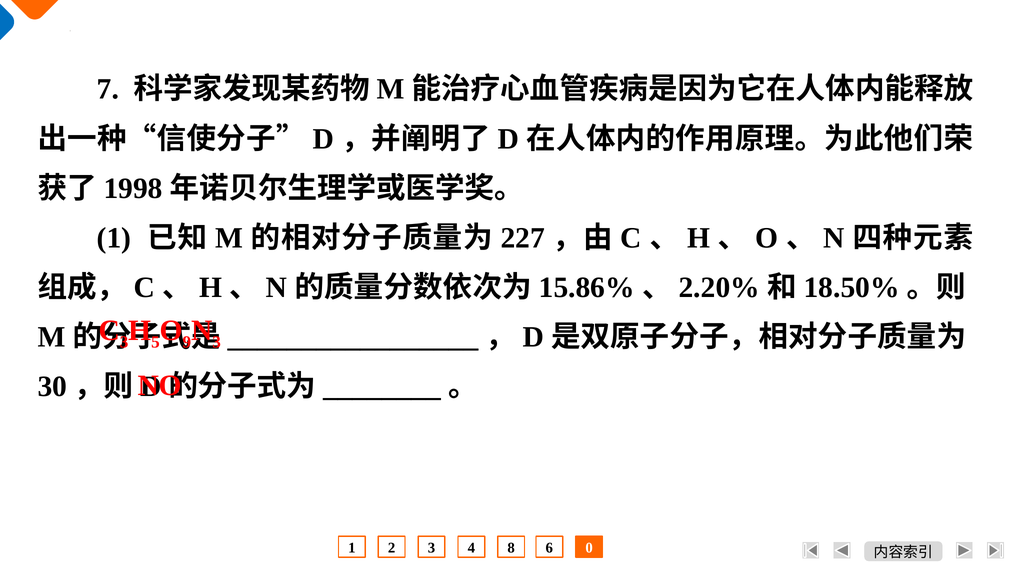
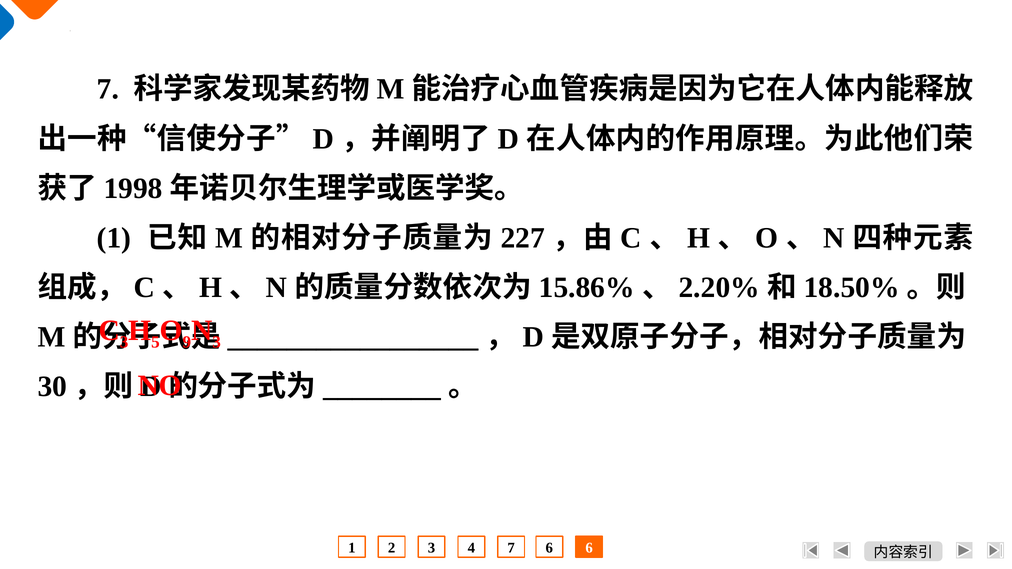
4 8: 8 -> 7 (511, 548)
3 0: 0 -> 6 (589, 548)
